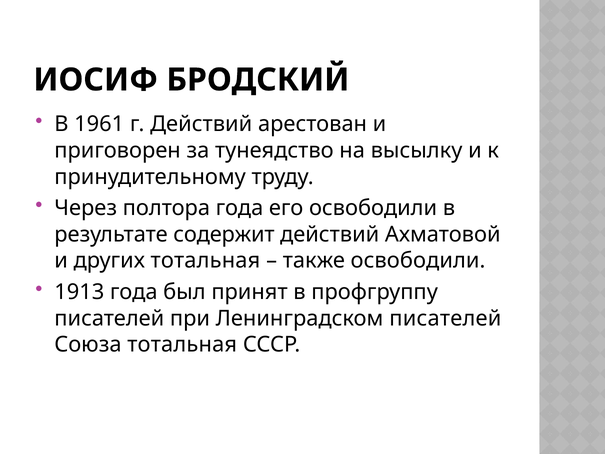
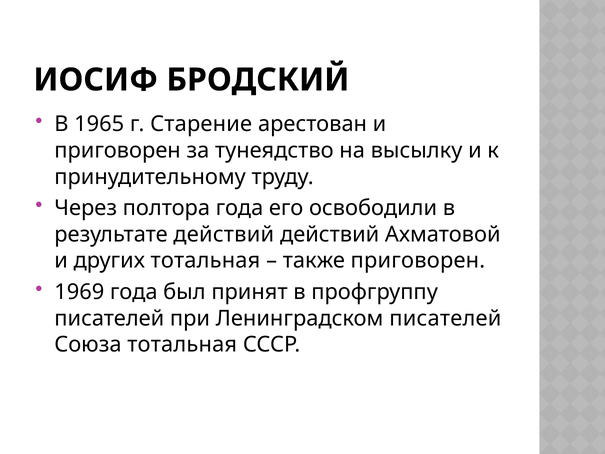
1961: 1961 -> 1965 (99, 124)
г Действий: Действий -> Старение (201, 124)
результате содержит: содержит -> действий (224, 234)
также освободили: освободили -> приговорен (418, 261)
1913: 1913 -> 1969 (79, 292)
